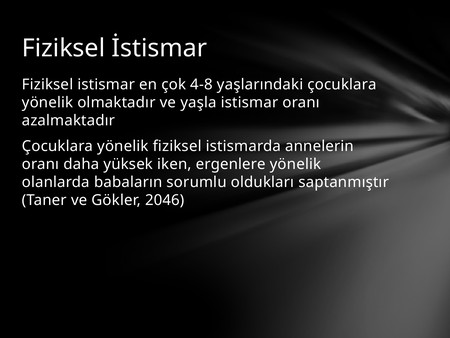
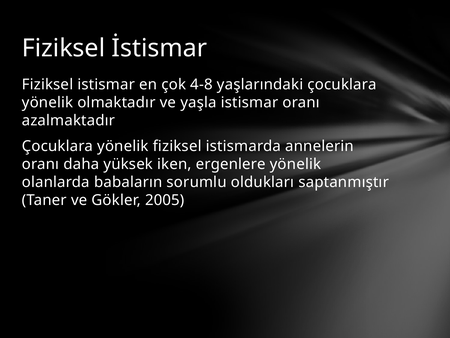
2046: 2046 -> 2005 (165, 200)
